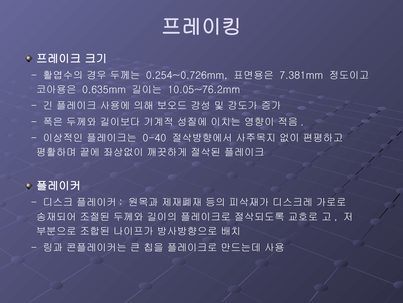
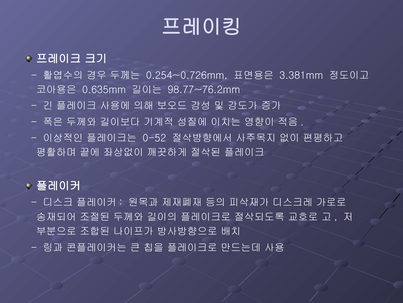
7.381mm: 7.381mm -> 3.381mm (301, 75)
10.05~76.2mm: 10.05~76.2mm -> 98.77~76.2mm (204, 90)
0-40: 0-40 -> 0-52 (154, 138)
